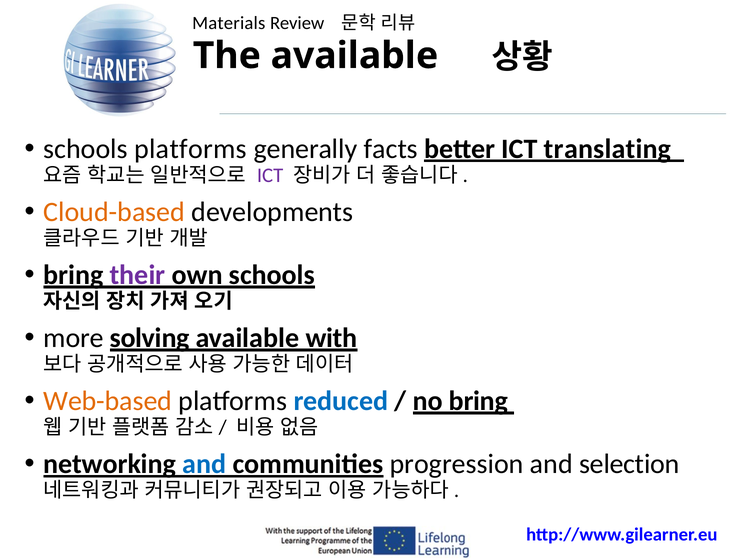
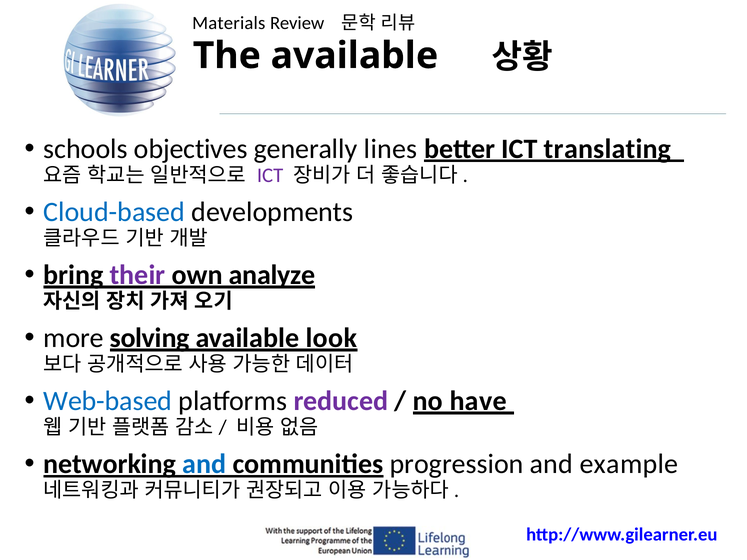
schools platforms: platforms -> objectives (191, 149)
facts: facts -> lines (391, 149)
Cloud-based colour: orange -> blue (114, 212)
own schools: schools -> analyze (272, 275)
with: with -> look (331, 338)
Web-based colour: orange -> blue (108, 401)
reduced colour: blue -> purple (341, 401)
no bring: bring -> have (478, 401)
selection: selection -> example (629, 464)
